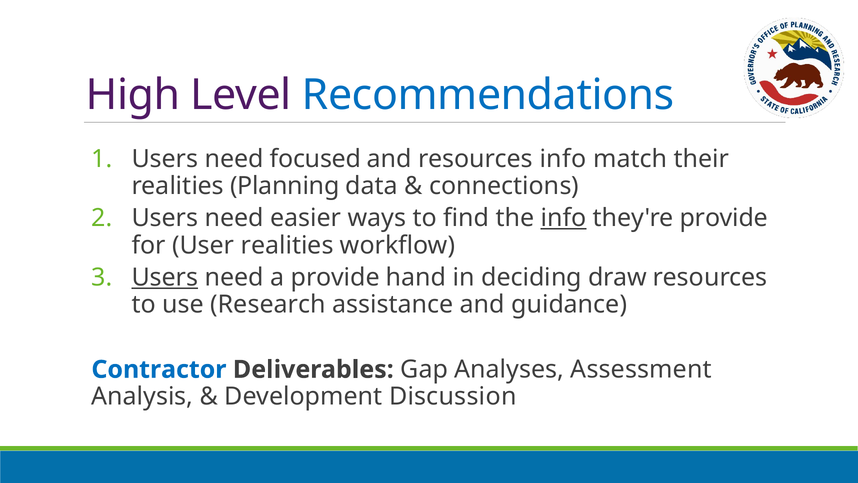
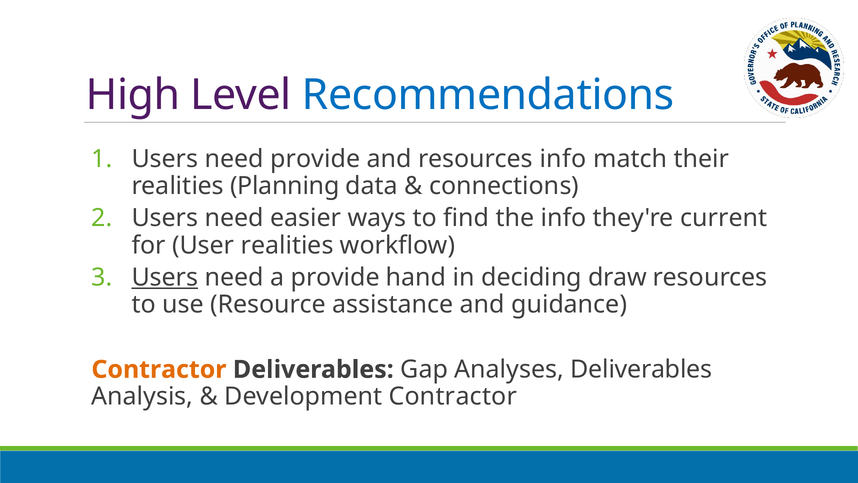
need focused: focused -> provide (315, 159)
info underline: present -> none (564, 218)
they're provide: provide -> current (724, 218)
Research: Research -> Resource (268, 305)
Contractor colour: blue -> orange (159, 369)
Analyses Assessment: Assessment -> Deliverables (641, 369)
Development Discussion: Discussion -> Contractor (453, 396)
